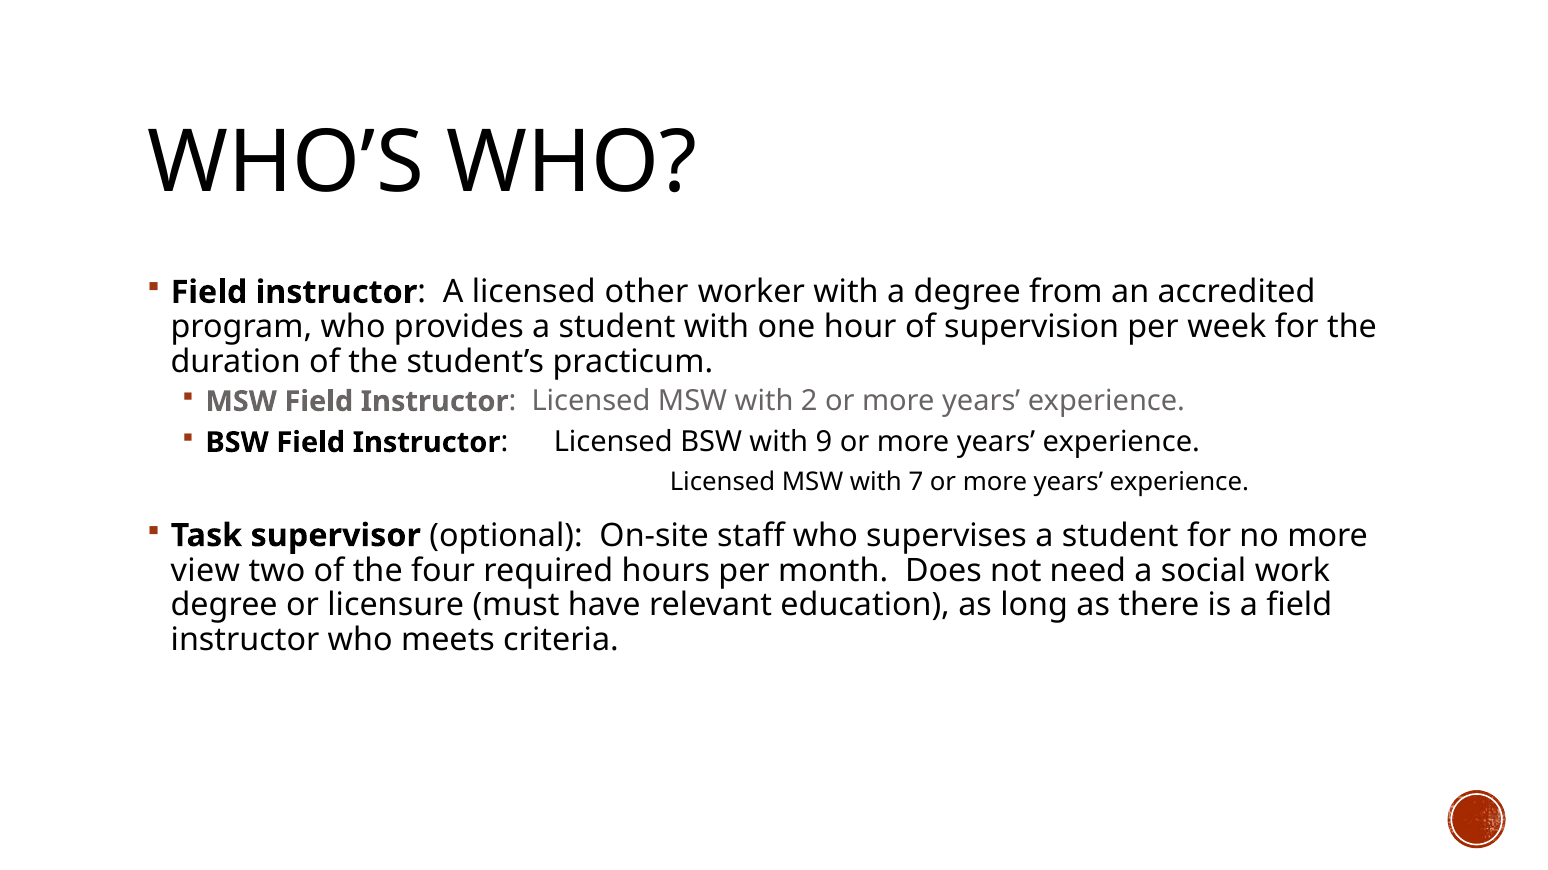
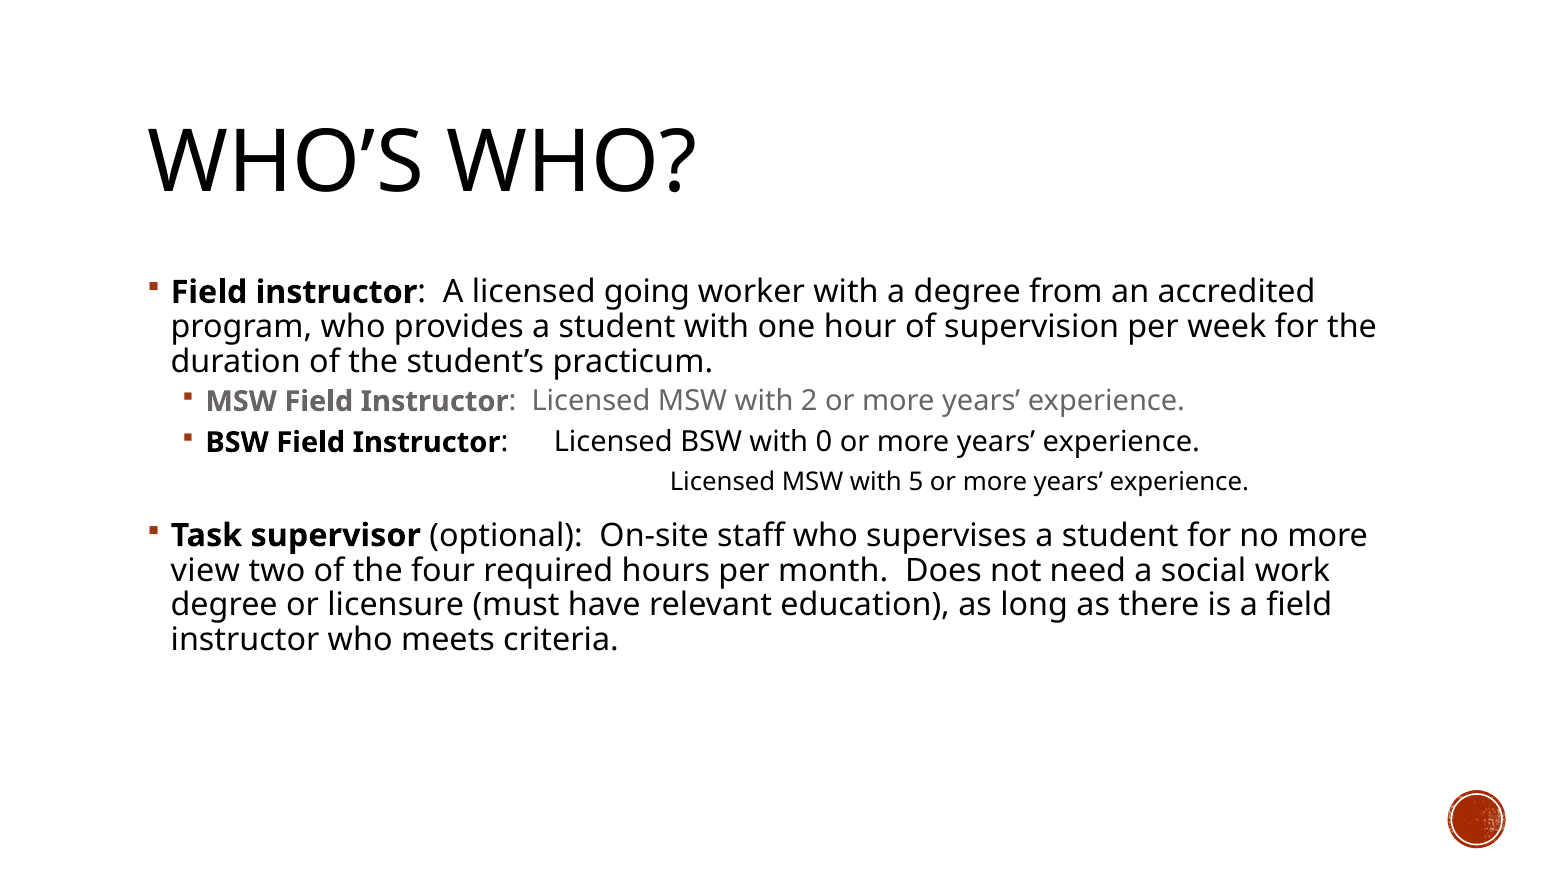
other: other -> going (647, 292)
9: 9 -> 0 (824, 443)
7: 7 -> 5 (916, 482)
